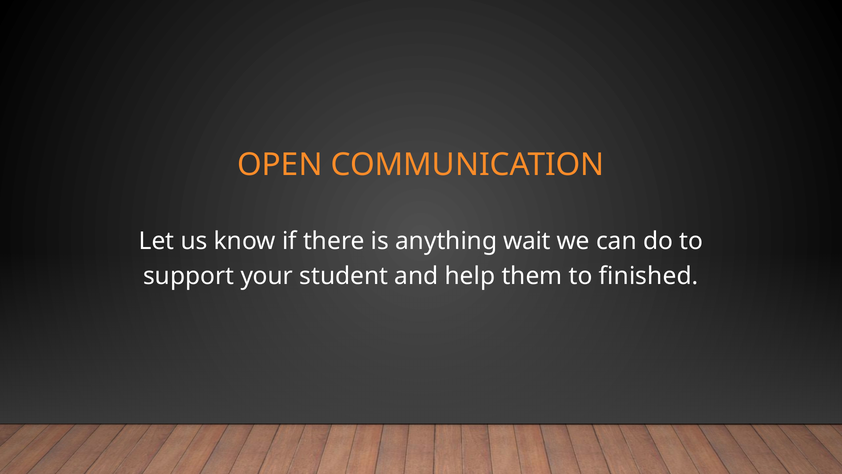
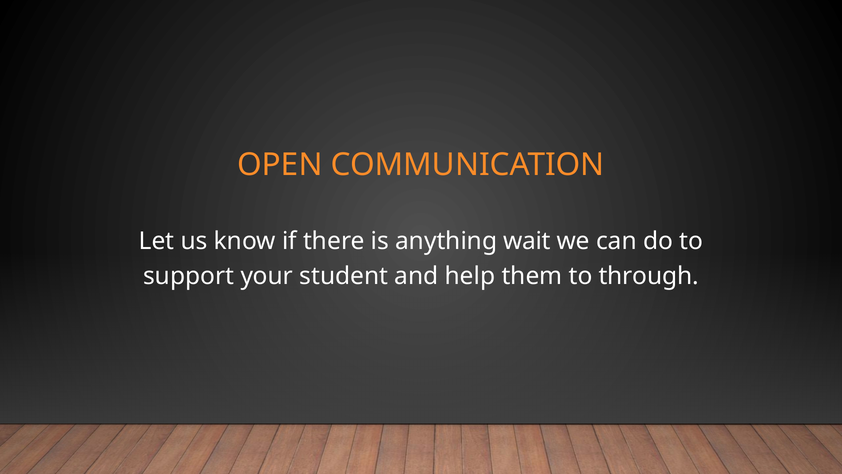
finished: finished -> through (649, 276)
